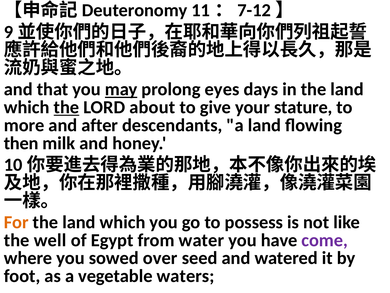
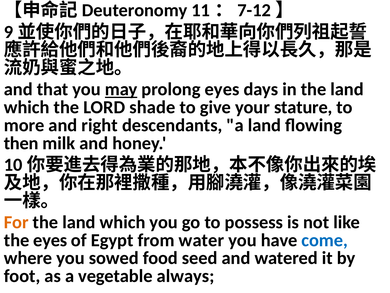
the underline: present -> none (66, 107)
about: about -> shade (152, 107)
after: after -> right (100, 125)
the well: well -> eyes (50, 240)
come colour: purple -> blue (325, 240)
over: over -> food (160, 258)
waters: waters -> always (186, 276)
